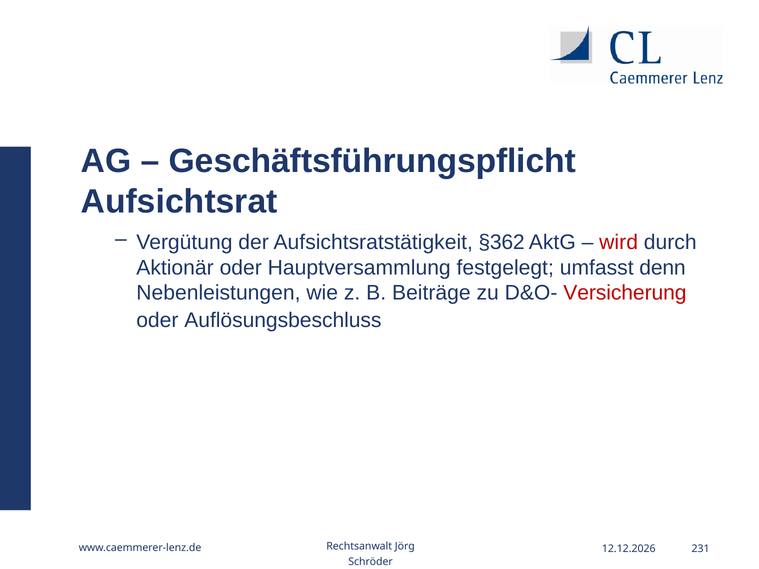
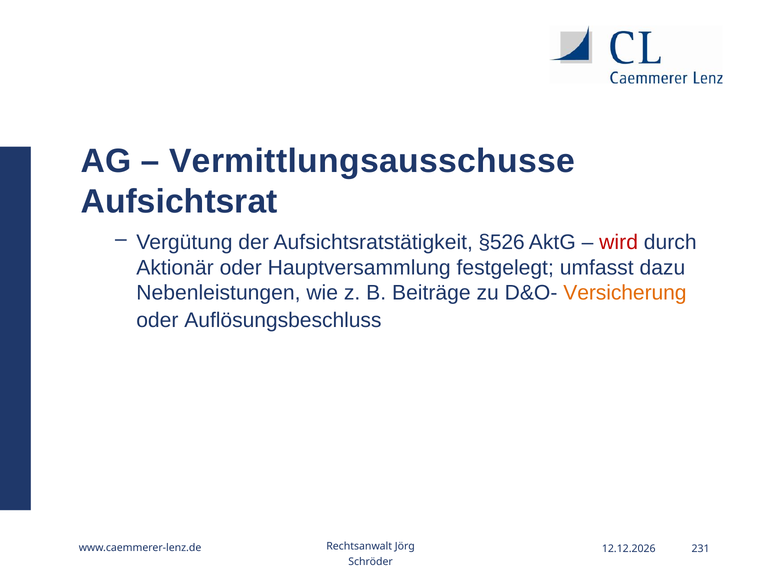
Geschäftsführungspflicht: Geschäftsführungspflicht -> Vermittlungsausschusse (372, 161)
§362: §362 -> §526 (502, 242)
denn: denn -> dazu (662, 268)
Versicherung colour: red -> orange (625, 293)
